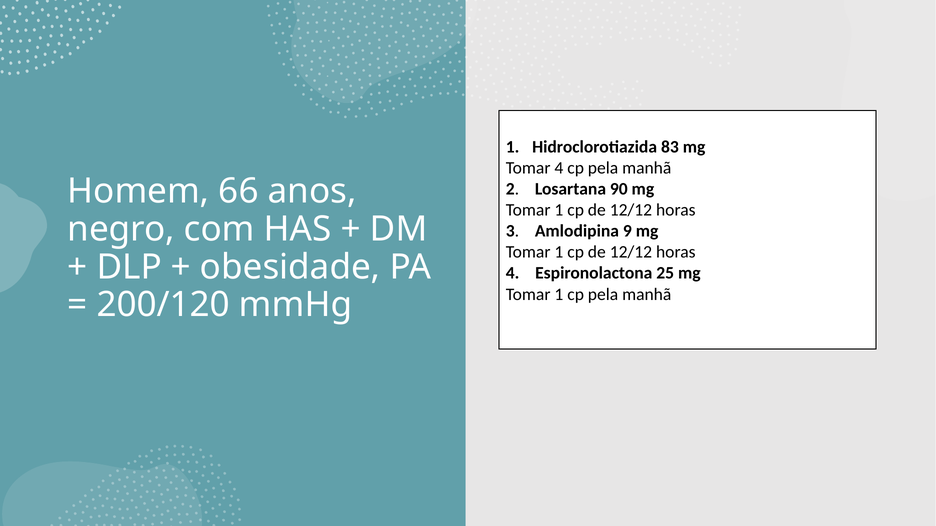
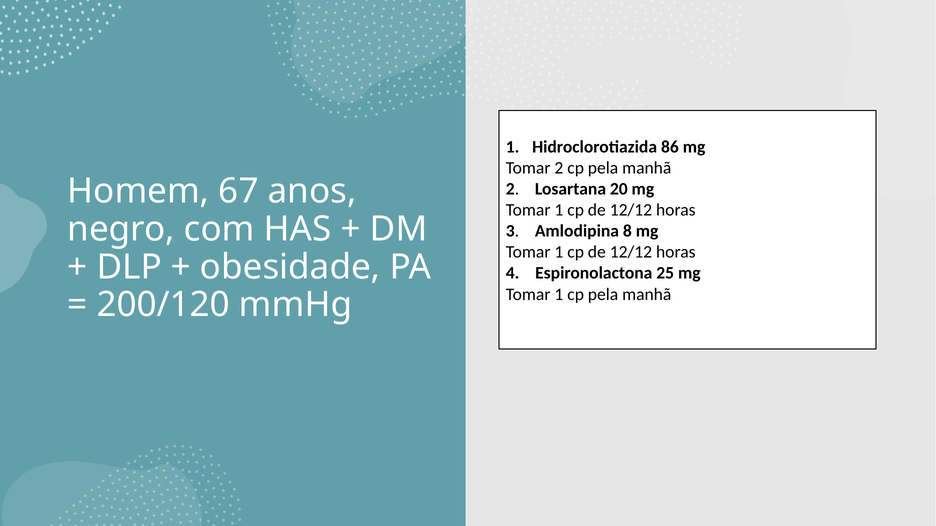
83: 83 -> 86 (670, 147)
Tomar 4: 4 -> 2 (559, 168)
66: 66 -> 67 (239, 191)
90: 90 -> 20 (619, 189)
9: 9 -> 8 (627, 231)
